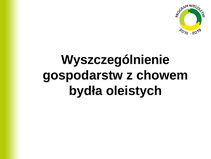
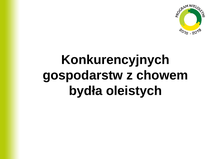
Wyszczególnienie: Wyszczególnienie -> Konkurencyjnych (115, 59)
